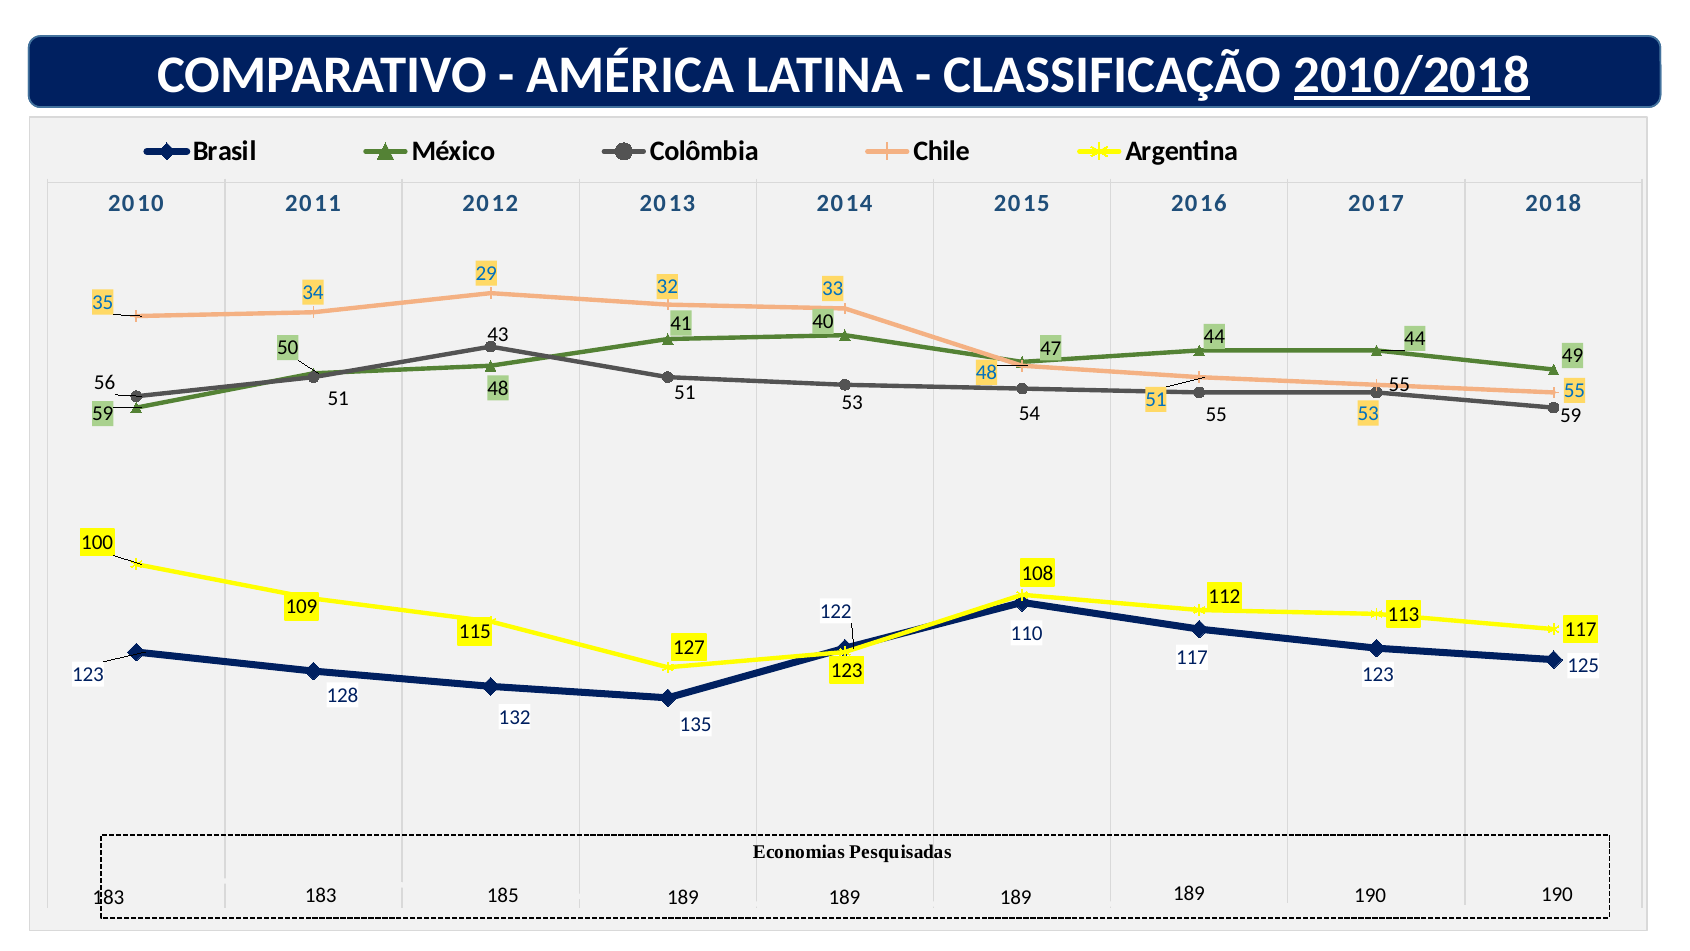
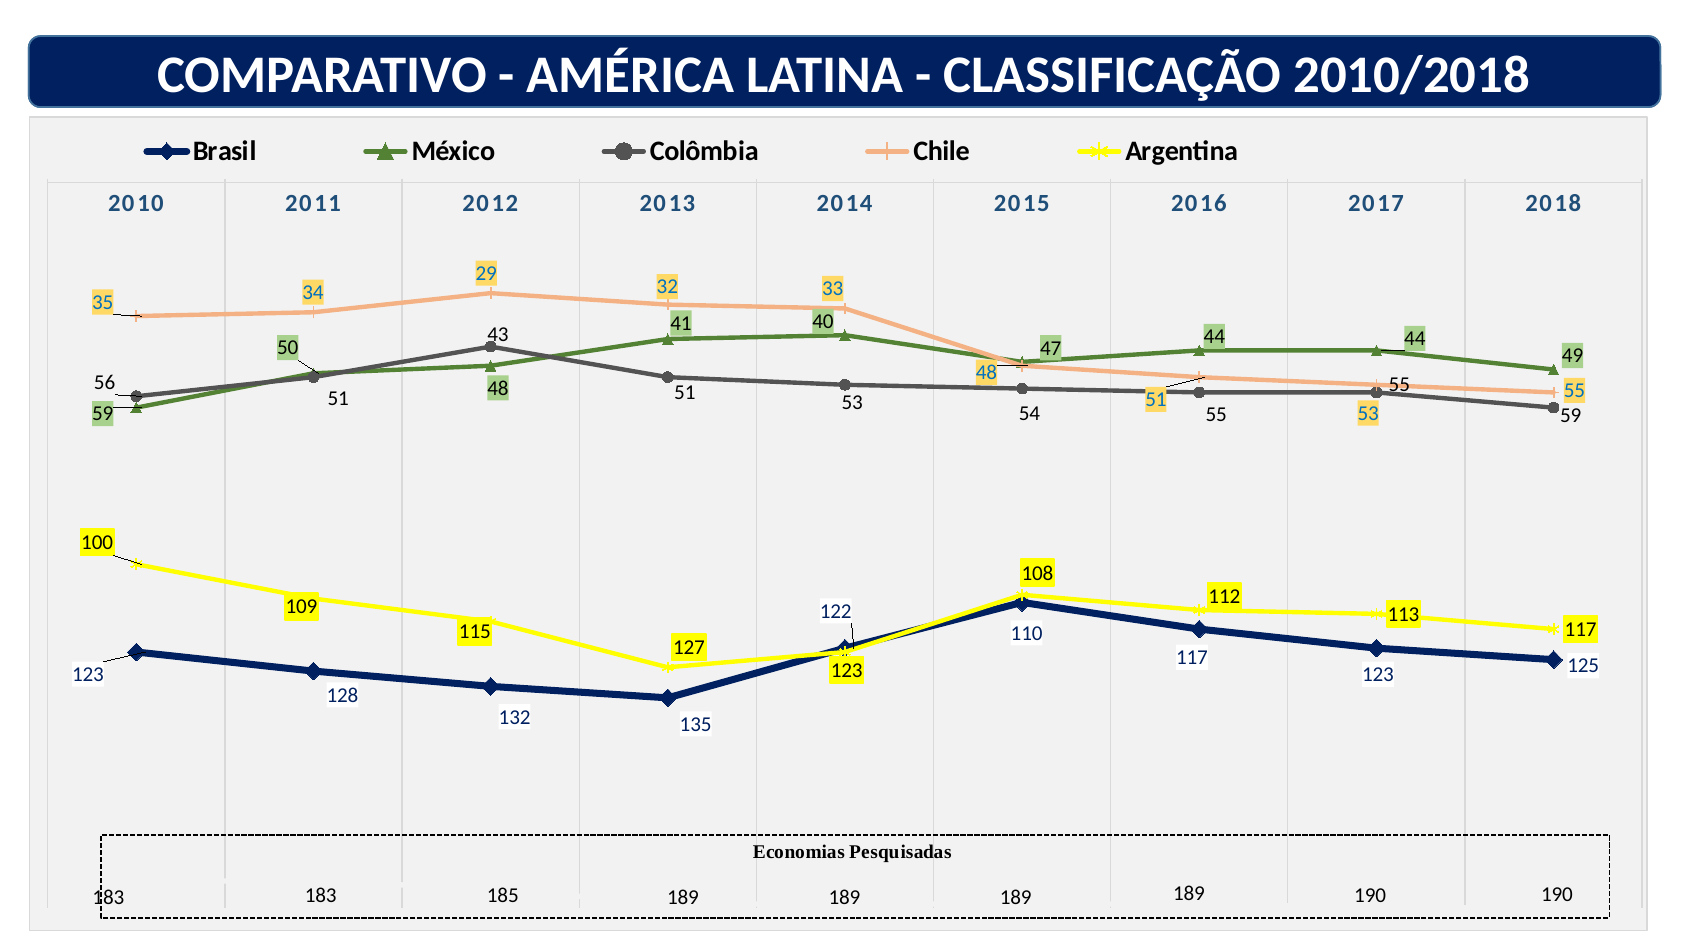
2010/2018 underline: present -> none (1412, 75)
